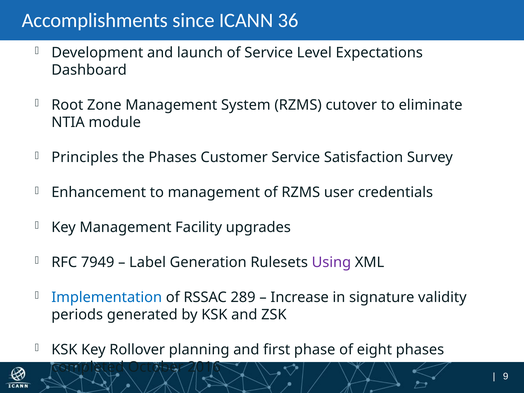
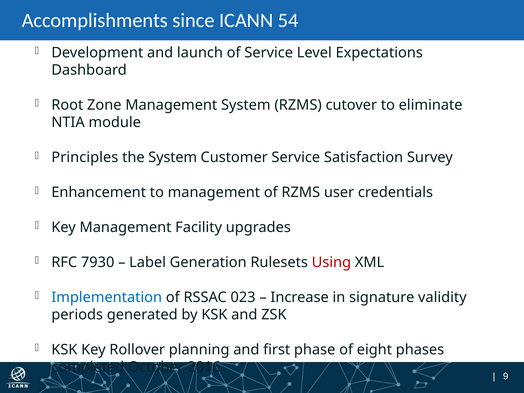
36: 36 -> 54 (288, 20)
the Phases: Phases -> System (173, 157)
7949: 7949 -> 7930 (98, 262)
Using colour: purple -> red (331, 262)
289: 289 -> 023 (243, 297)
